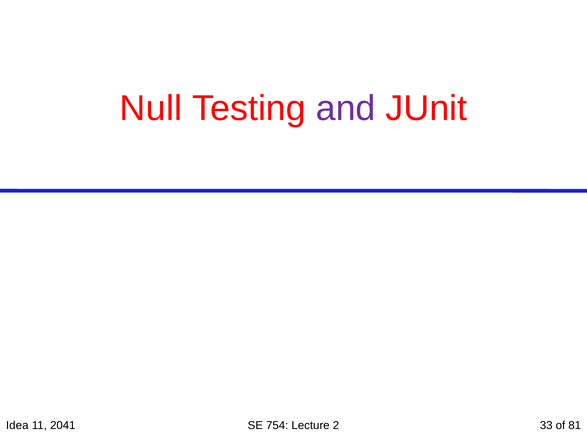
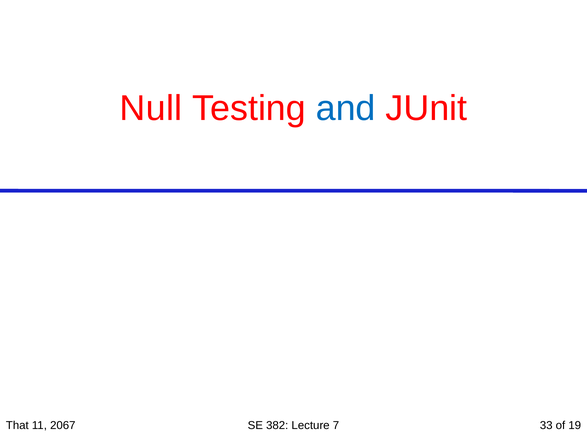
and colour: purple -> blue (346, 108)
Idea: Idea -> That (17, 426)
2041: 2041 -> 2067 (63, 426)
754: 754 -> 382 (277, 426)
2: 2 -> 7 (336, 426)
81: 81 -> 19 (575, 426)
